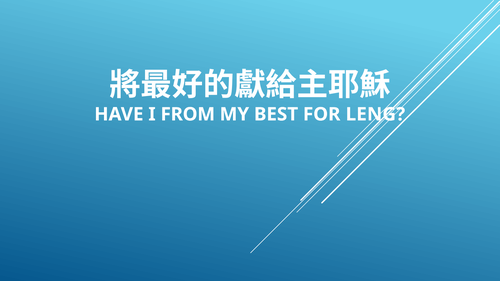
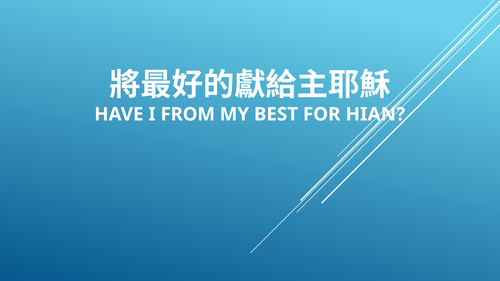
LENG: LENG -> HIAN (375, 114)
